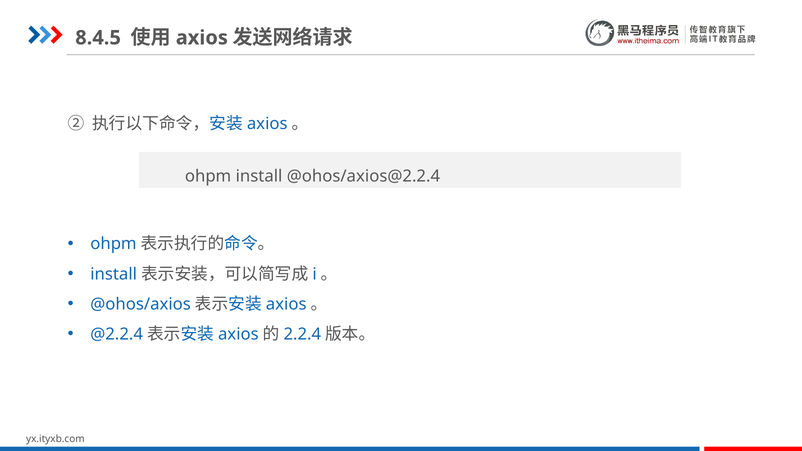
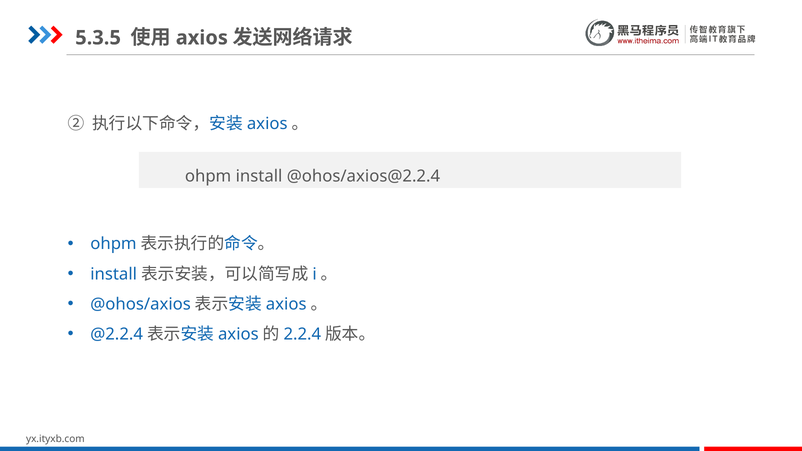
8.4.5: 8.4.5 -> 5.3.5 (98, 38)
